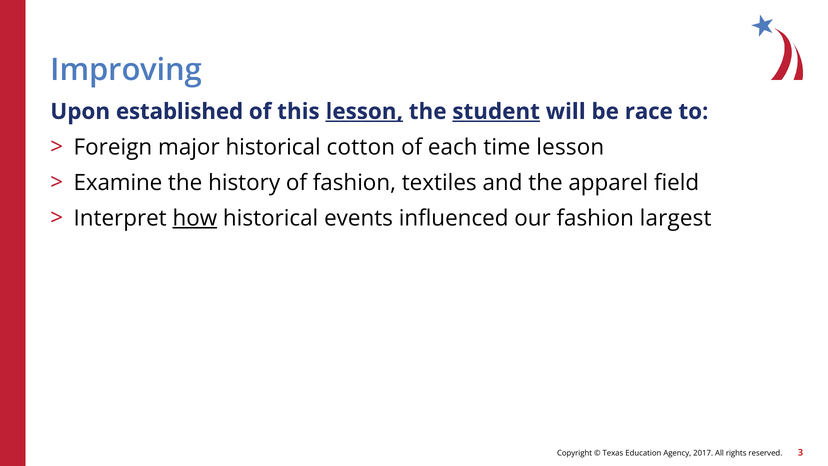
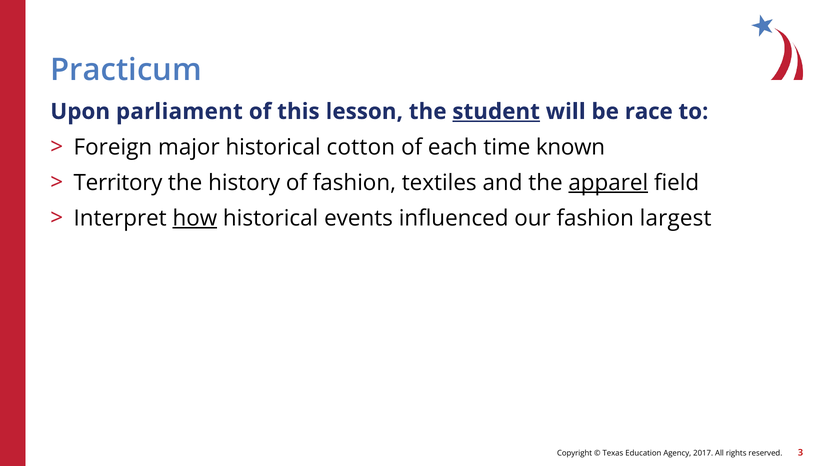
Improving: Improving -> Practicum (126, 70)
established: established -> parliament (179, 111)
lesson underline: present -> none (364, 111)
time lesson: lesson -> known (571, 147)
Examine: Examine -> Territory (118, 183)
apparel underline: none -> present (608, 183)
